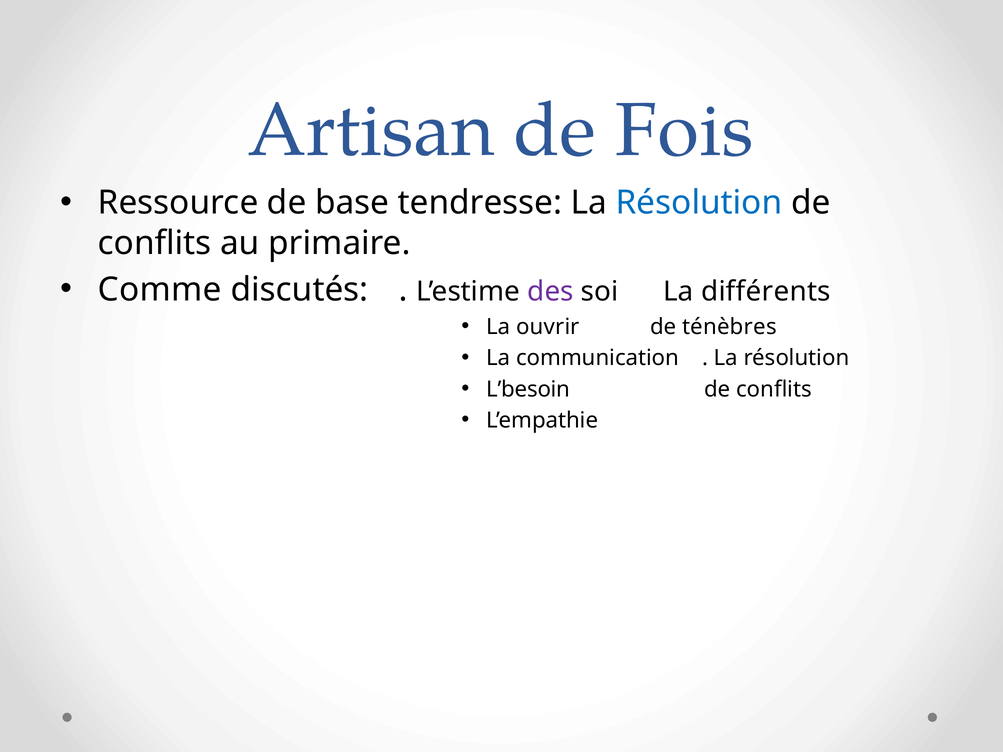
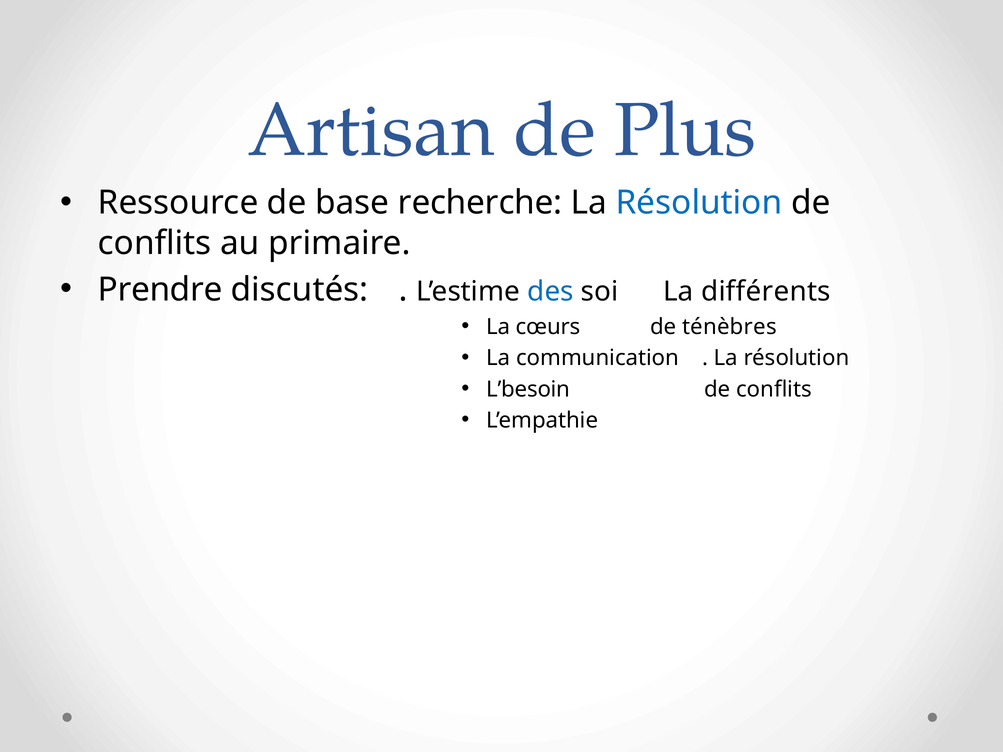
Fois: Fois -> Plus (685, 131)
tendresse: tendresse -> recherche (480, 203)
Comme: Comme -> Prendre (160, 290)
des colour: purple -> blue (550, 292)
ouvrir: ouvrir -> cœurs (548, 327)
